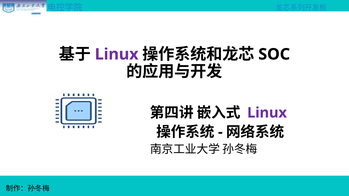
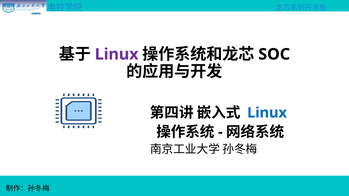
Linux colour: purple -> blue (267, 113)
